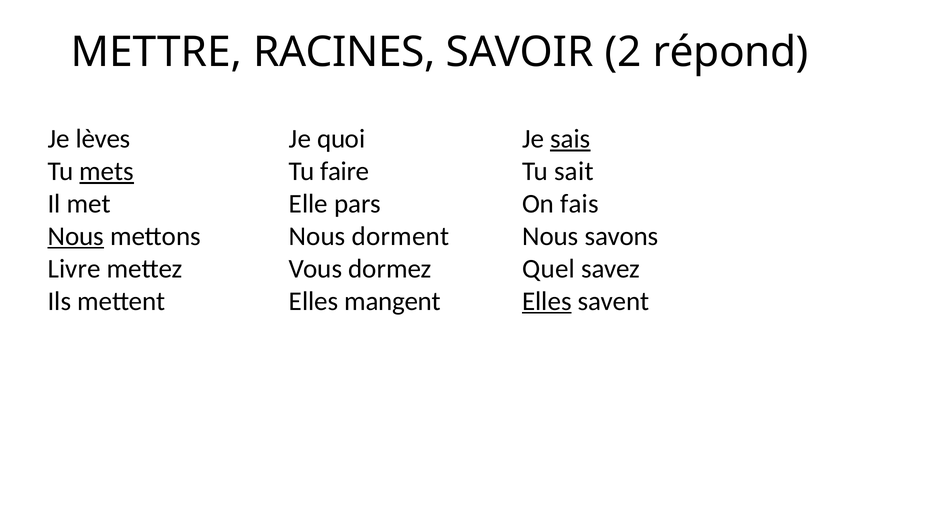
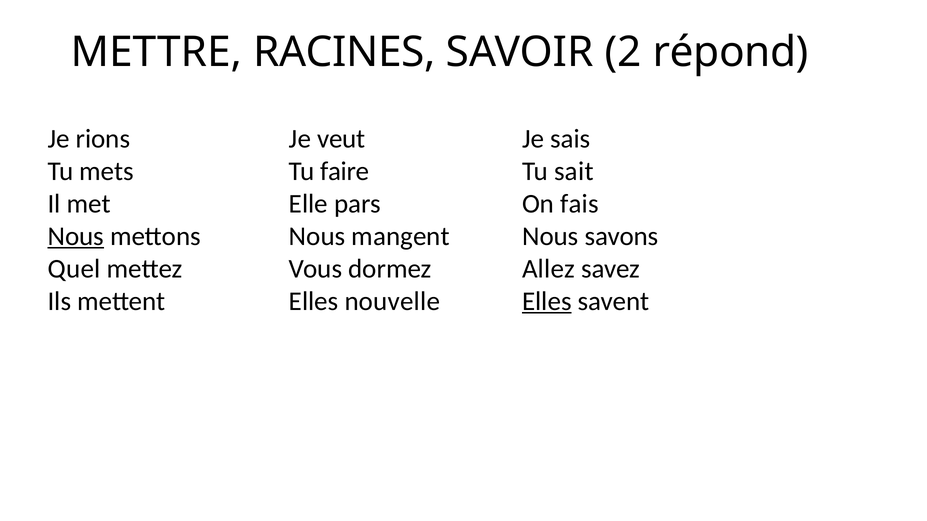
lèves: lèves -> rions (103, 139)
quoi: quoi -> veut (341, 139)
sais underline: present -> none (570, 139)
mets underline: present -> none (107, 172)
dorment: dorment -> mangent (401, 236)
Livre: Livre -> Quel (74, 269)
Quel: Quel -> Allez (549, 269)
mangent: mangent -> nouvelle (392, 301)
